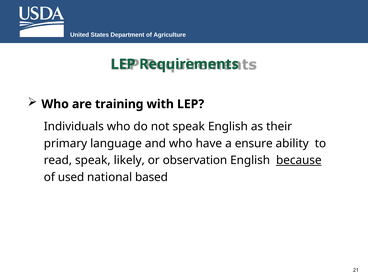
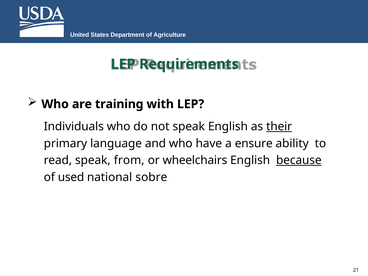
their underline: none -> present (279, 127)
likely: likely -> from (129, 160)
observation: observation -> wheelchairs (195, 160)
based: based -> sobre (151, 177)
